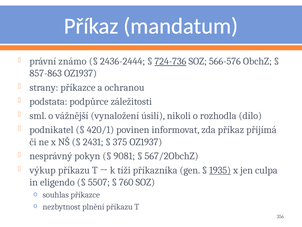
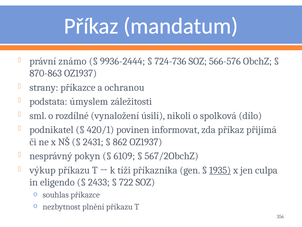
2436-2444: 2436-2444 -> 9936-2444 (123, 61)
724-736 underline: present -> none (170, 61)
857-863: 857-863 -> 870-863 (46, 73)
podpůrce: podpůrce -> úmyslem (89, 101)
vážnější: vážnější -> rozdílné (72, 115)
rozhodla: rozhodla -> spolková (218, 115)
375: 375 -> 862 (120, 142)
9081: 9081 -> 6109 (124, 156)
5507: 5507 -> 2433 (99, 182)
760: 760 -> 722 (126, 182)
